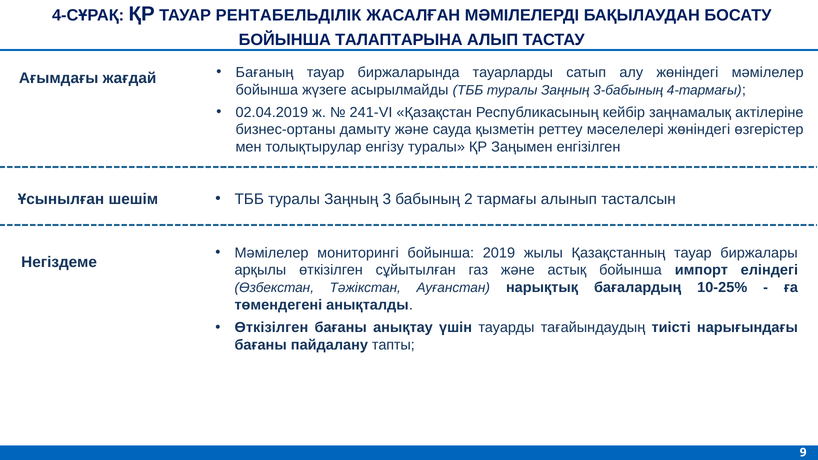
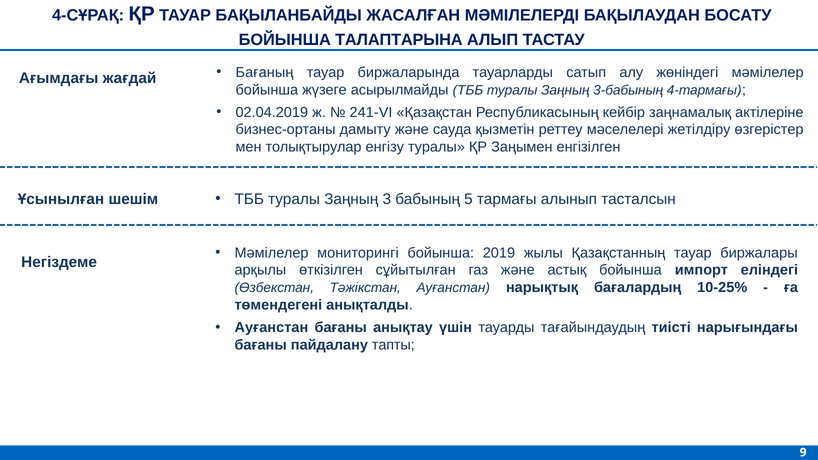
РЕНТАБЕЛЬДІЛІК: РЕНТАБЕЛЬДІЛІК -> БАҚЫЛАНБАЙДЫ (289, 16)
мәселелері жөніндегі: жөніндегі -> жетілдіру (699, 130)
2: 2 -> 5 (468, 199)
Өткізілген: Өткізілген -> Ауғанстан (271, 328)
